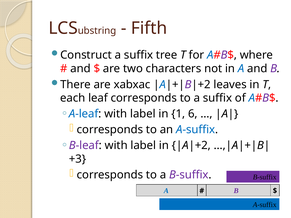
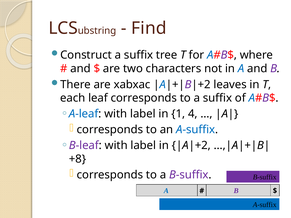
Fifth: Fifth -> Find (149, 28)
6: 6 -> 4 (193, 114)
+3: +3 -> +8 (78, 159)
